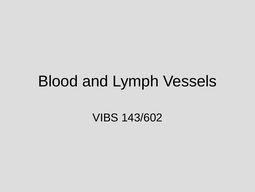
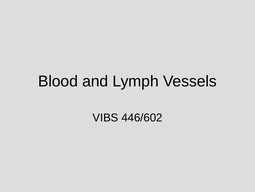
143/602: 143/602 -> 446/602 (142, 117)
